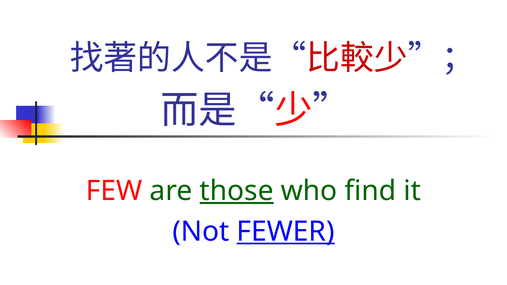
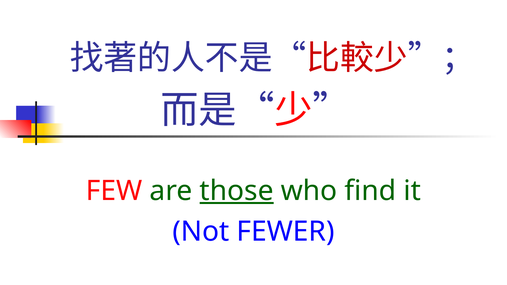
FEWER underline: present -> none (286, 232)
